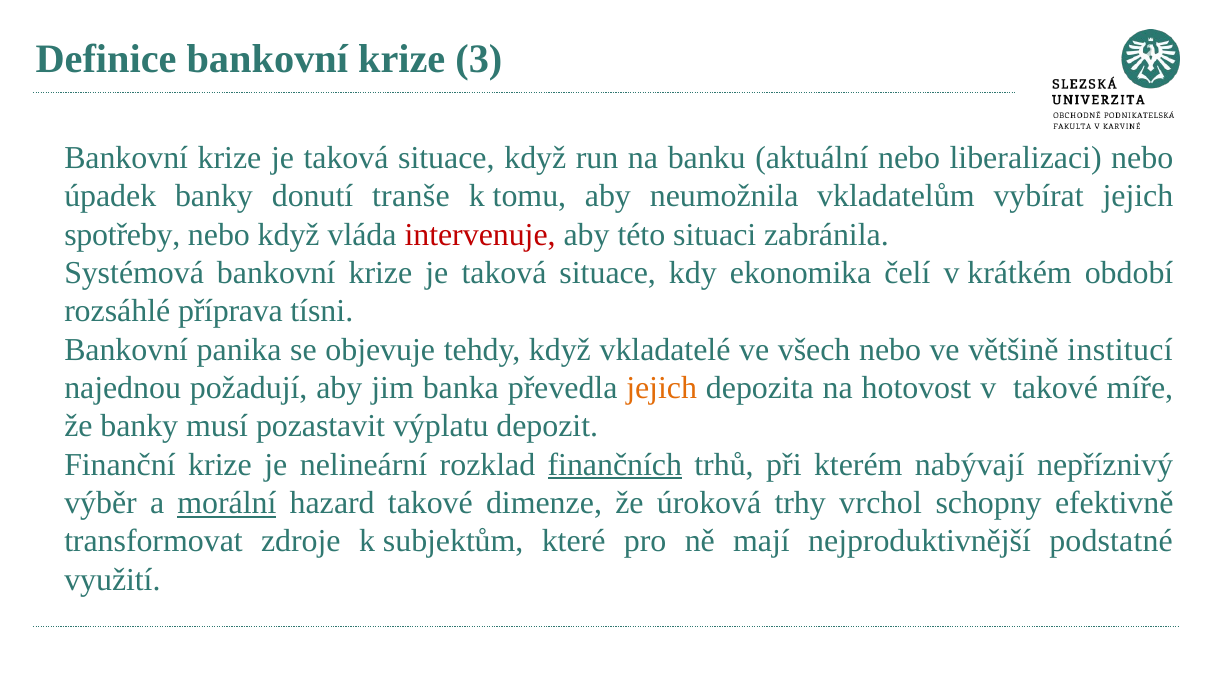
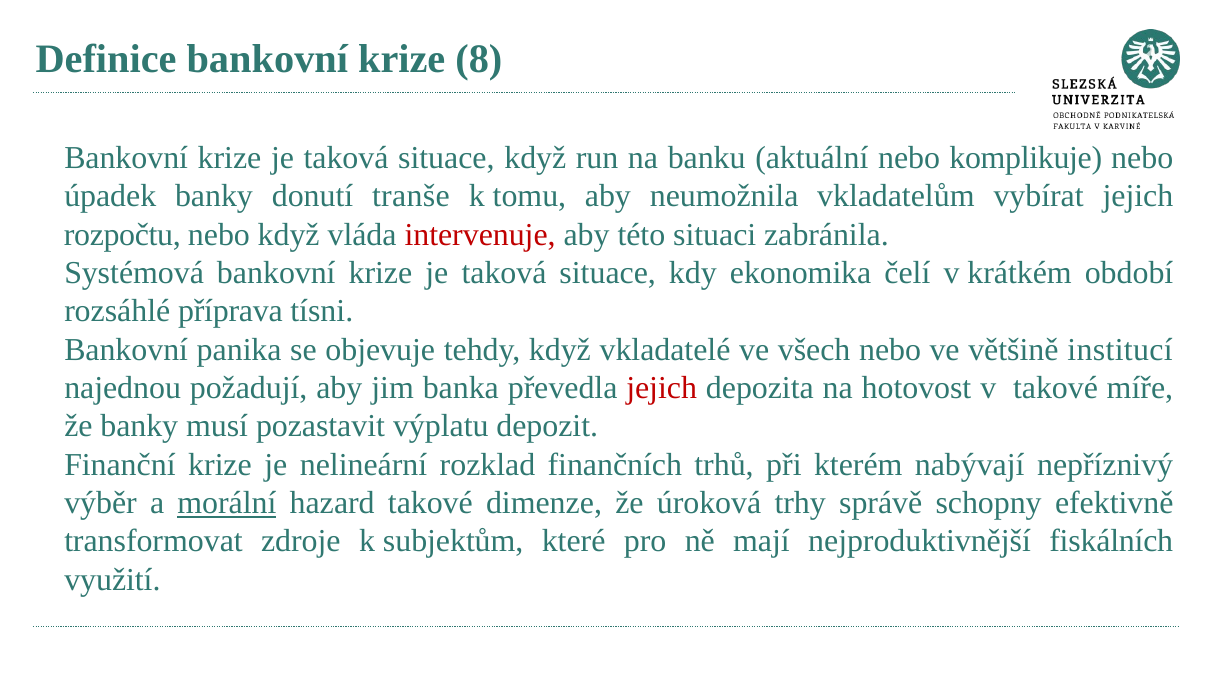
3: 3 -> 8 (479, 59)
liberalizaci: liberalizaci -> komplikuje (1026, 158)
spotřeby: spotřeby -> rozpočtu (122, 235)
jejich colour: orange -> red (662, 388)
finančních underline: present -> none (615, 464)
vrchol: vrchol -> správě (881, 503)
podstatné: podstatné -> fiskálních (1111, 541)
